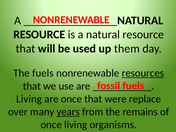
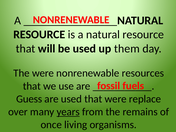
The fuels: fuels -> were (43, 73)
resources underline: present -> none (143, 73)
Living: Living -> Guess (29, 99)
are once: once -> used (71, 99)
